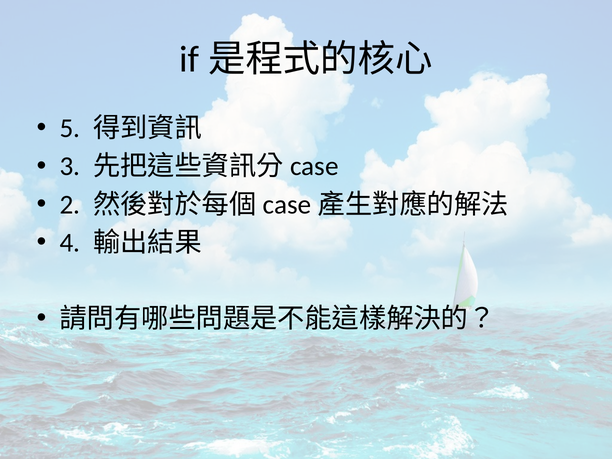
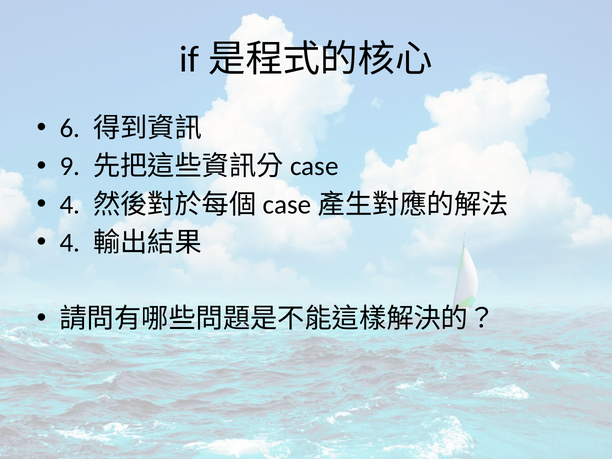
5: 5 -> 6 (70, 128)
3: 3 -> 9 (70, 166)
2: 2 -> 4 (70, 205)
